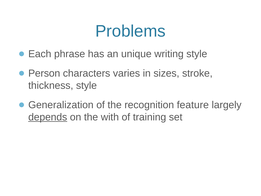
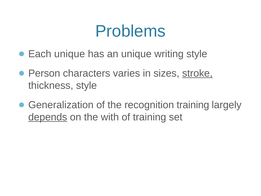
Each phrase: phrase -> unique (70, 54)
stroke underline: none -> present (197, 73)
recognition feature: feature -> training (193, 105)
